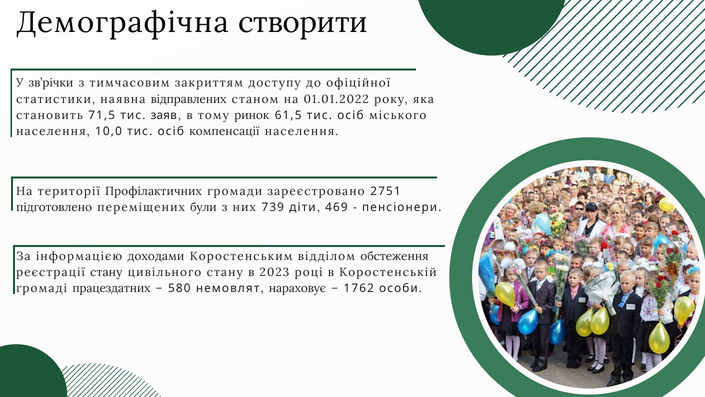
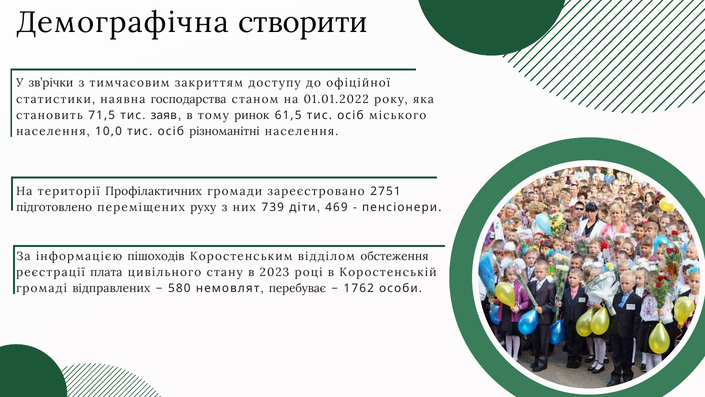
відправлених: відправлених -> господарства (189, 99)
компенсації: компенсації -> різноманітні (224, 131)
були: були -> руху (203, 207)
доходами: доходами -> пішоходів (156, 256)
реєстрації стану: стану -> плата (106, 272)
працездатних: працездатних -> відправлених (111, 288)
нараховує: нараховує -> перебуває (297, 288)
